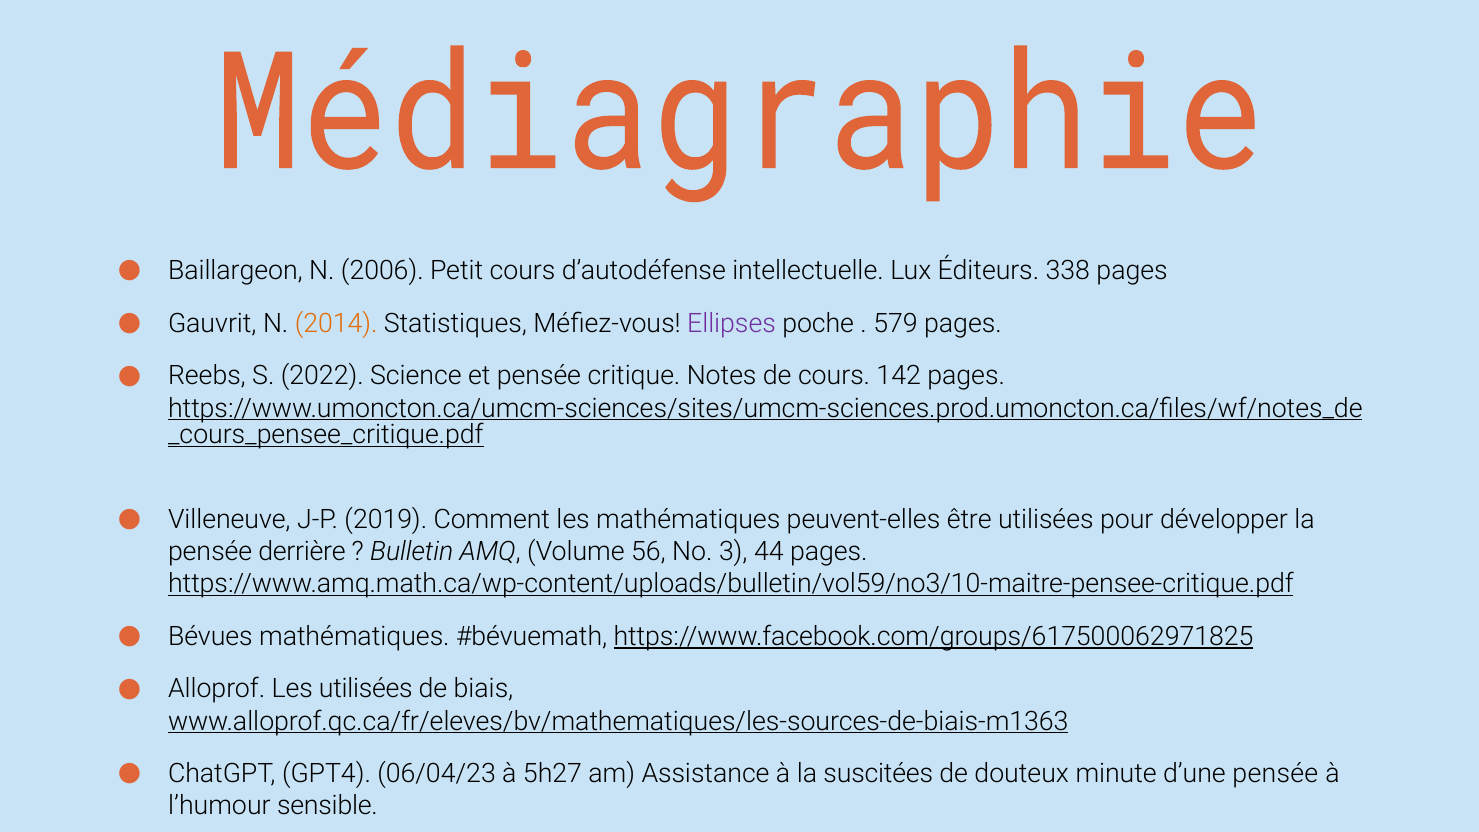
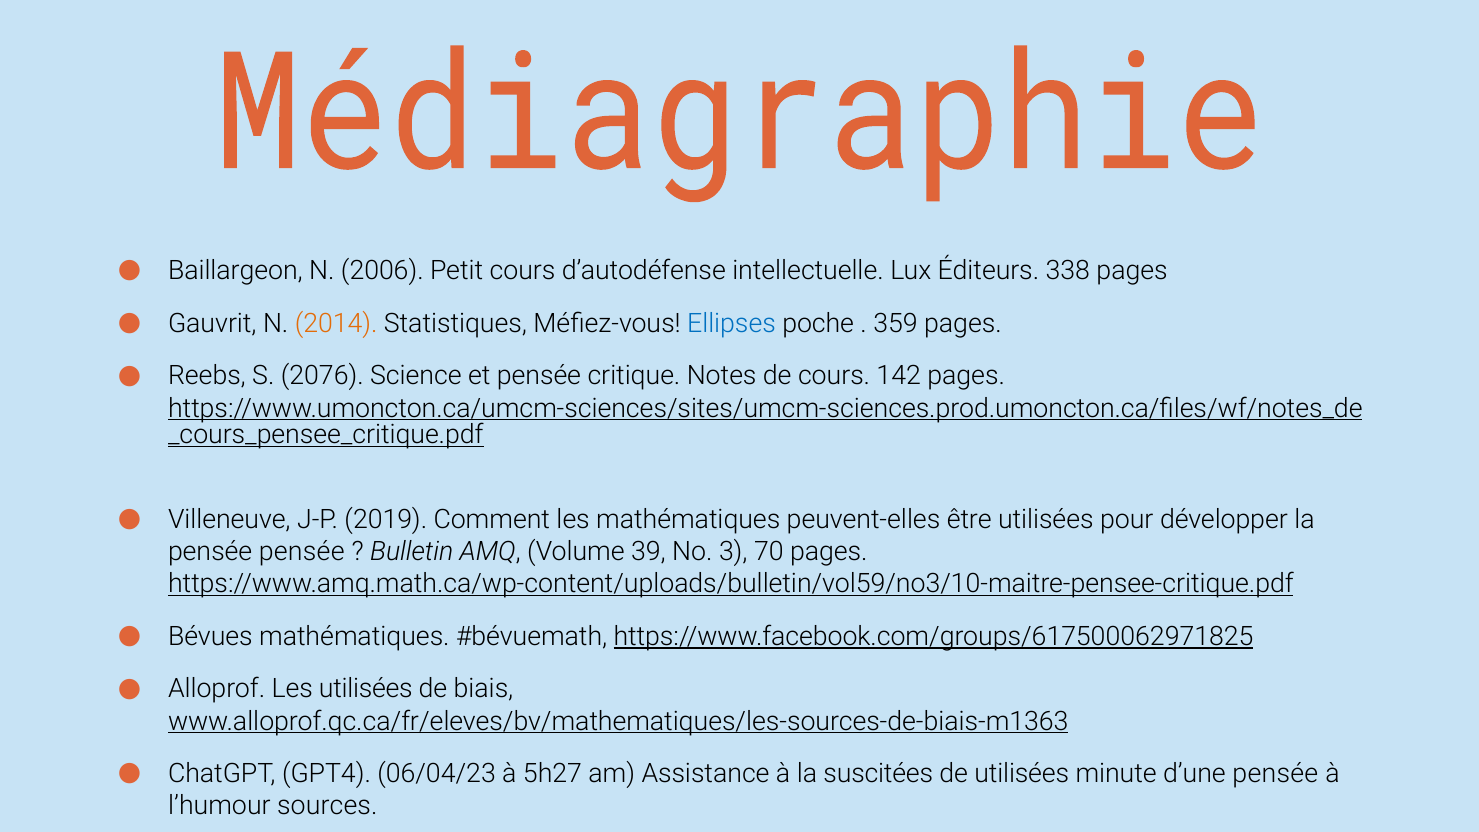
Ellipses colour: purple -> blue (731, 323)
579: 579 -> 359 (895, 323)
2022: 2022 -> 2076 (322, 376)
pensée derrière: derrière -> pensée (302, 552)
56: 56 -> 39 (648, 552)
44: 44 -> 70 (769, 552)
de douteux: douteux -> utilisées (1022, 774)
sensible: sensible -> sources (327, 806)
